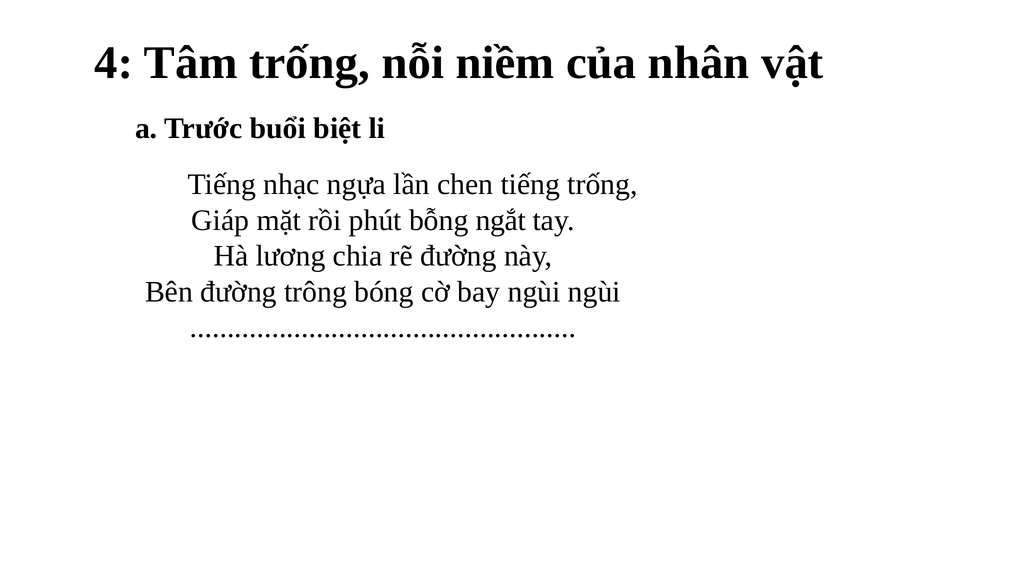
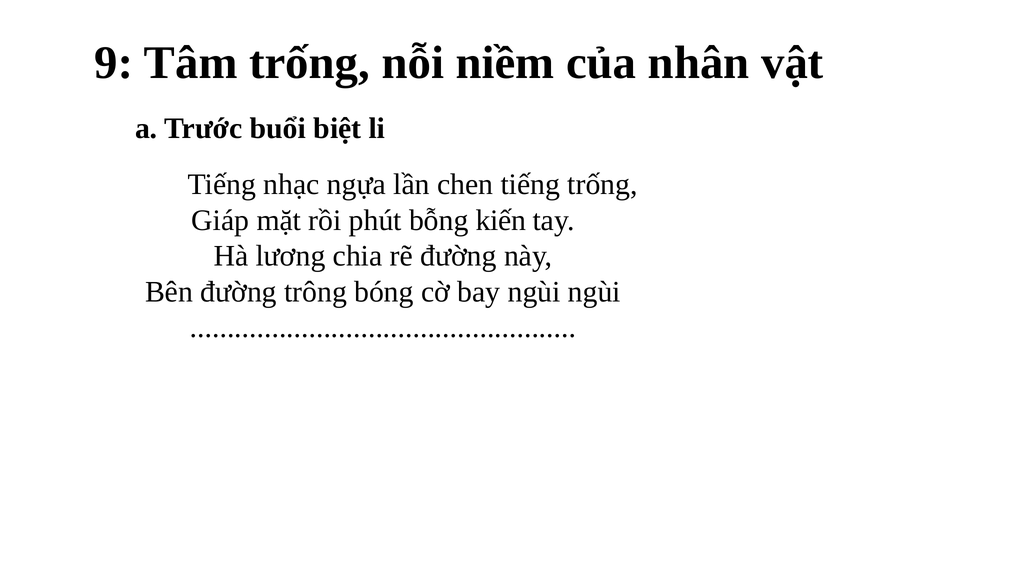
4: 4 -> 9 (114, 63)
ngắt: ngắt -> kiến (501, 220)
